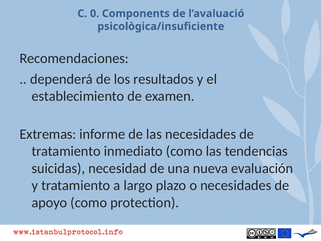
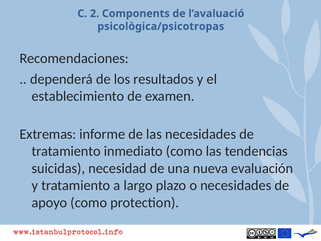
0: 0 -> 2 (95, 14)
psicològica/insuficiente: psicològica/insuficiente -> psicològica/psicotropas (161, 26)
